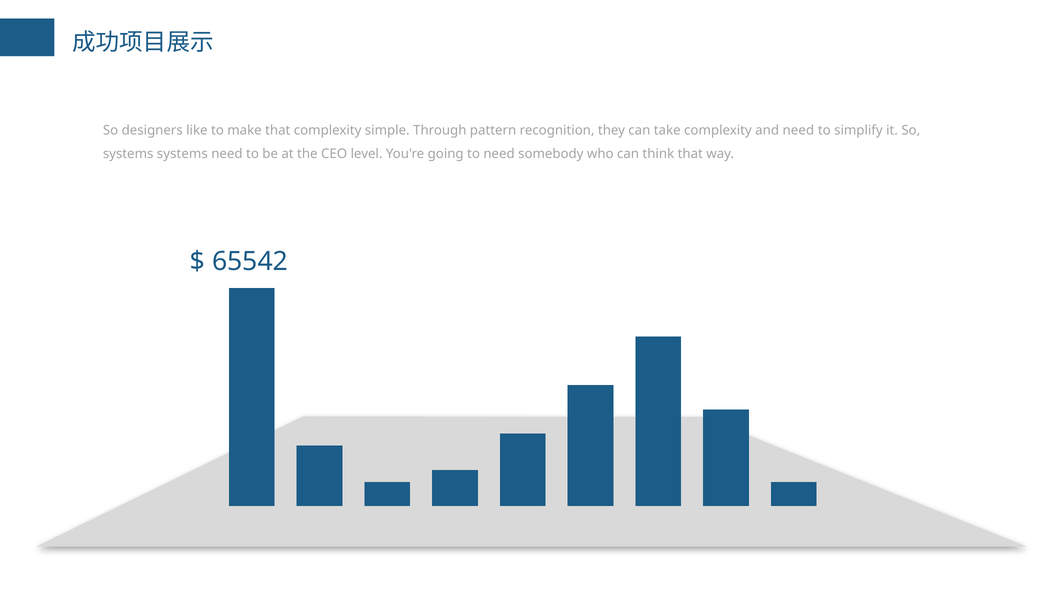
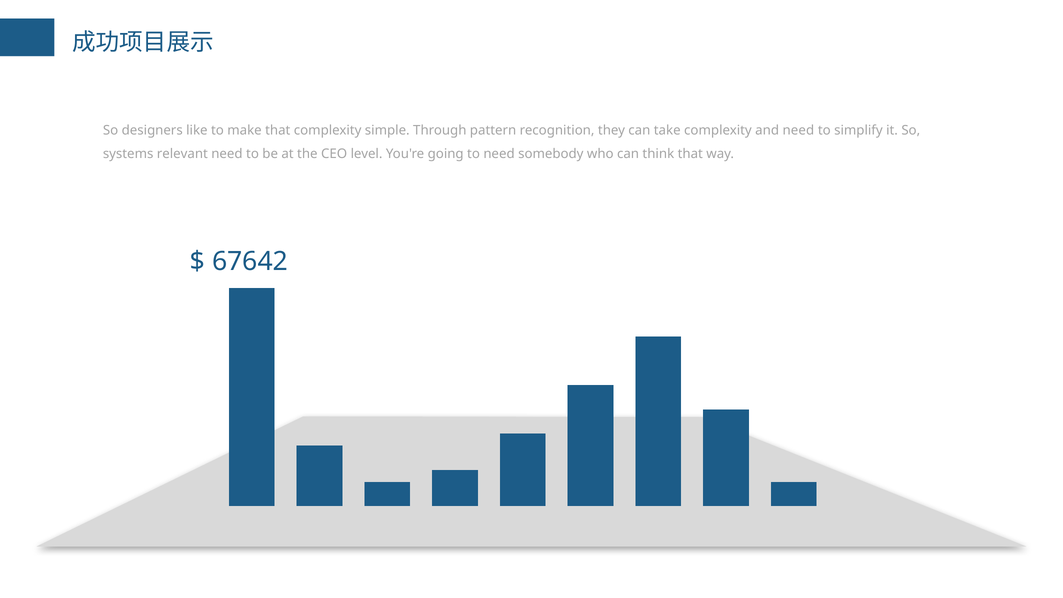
systems systems: systems -> relevant (182, 154)
65542: 65542 -> 67642 (250, 262)
